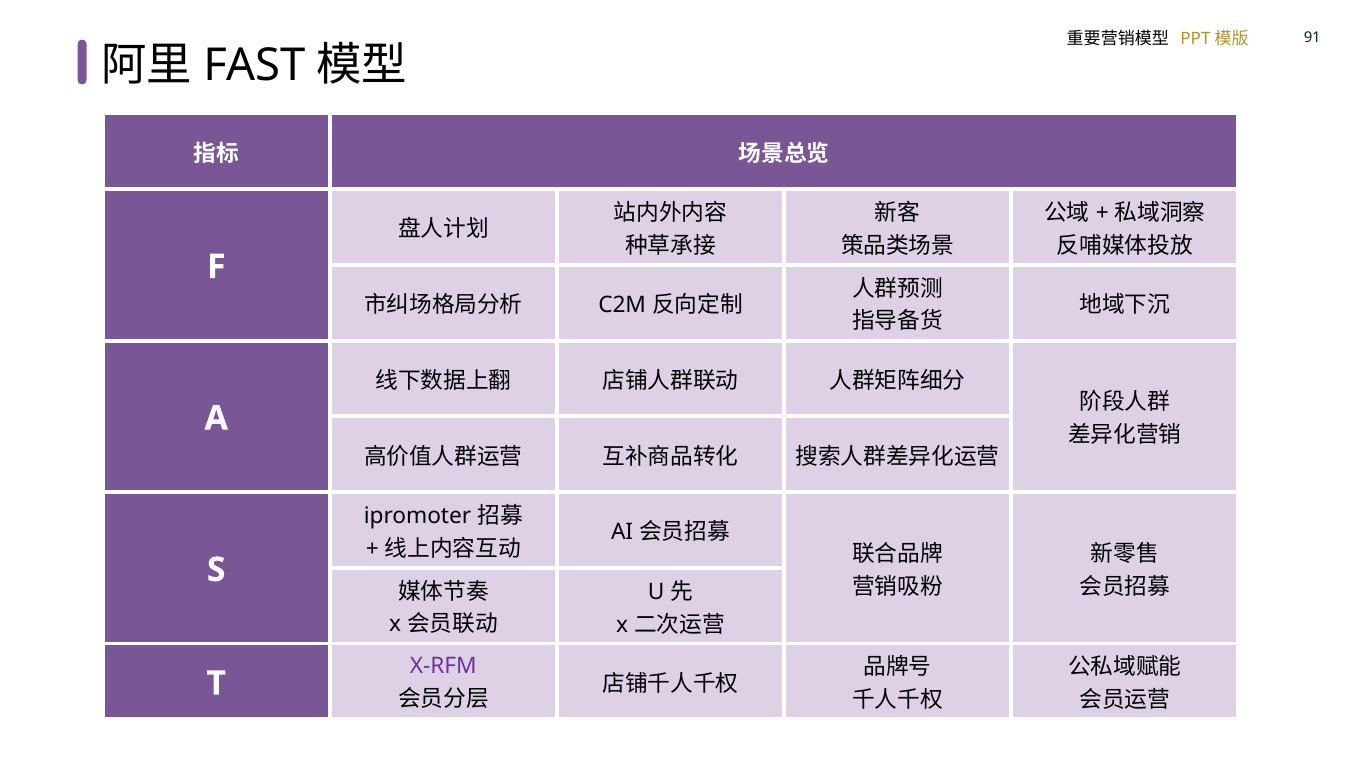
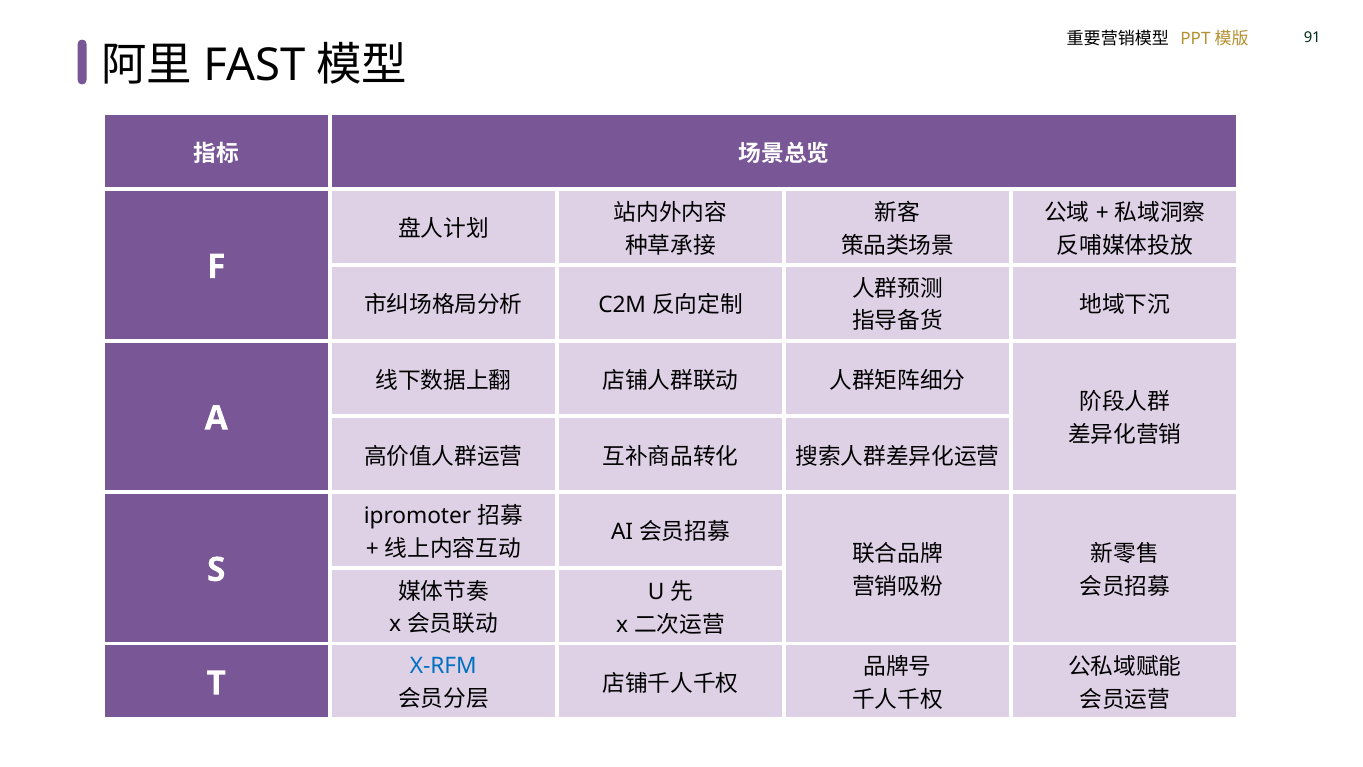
X-RFM colour: purple -> blue (443, 666)
